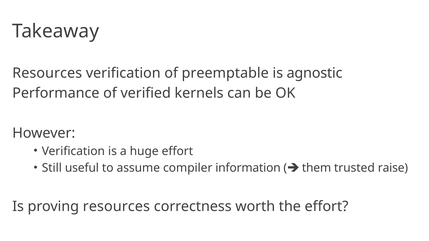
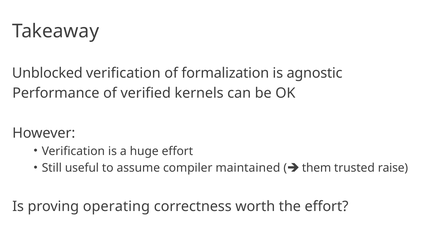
Resources: Resources -> Unblocked (47, 73)
preemptable: preemptable -> formalization (225, 73)
information: information -> maintained (248, 168)
proving resources: resources -> operating (116, 207)
